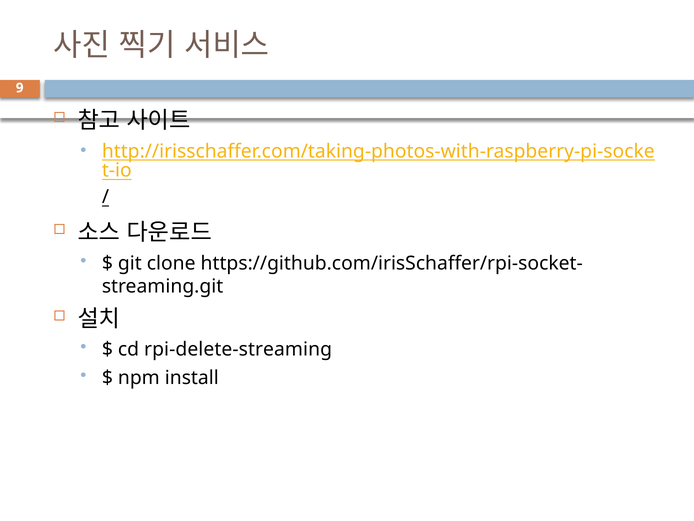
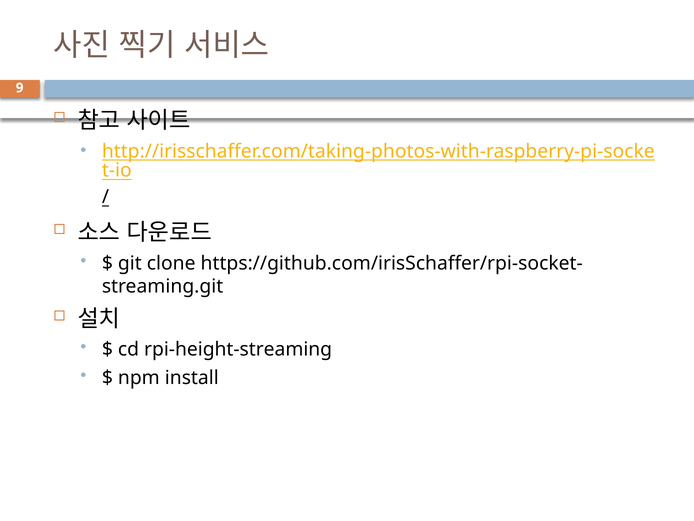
rpi-delete-streaming: rpi-delete-streaming -> rpi-height-streaming (238, 349)
